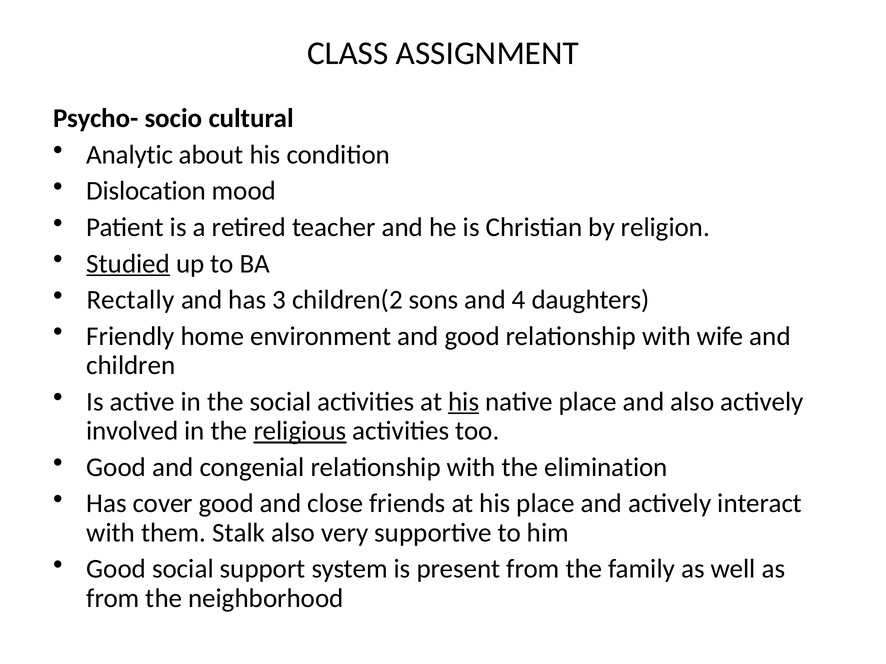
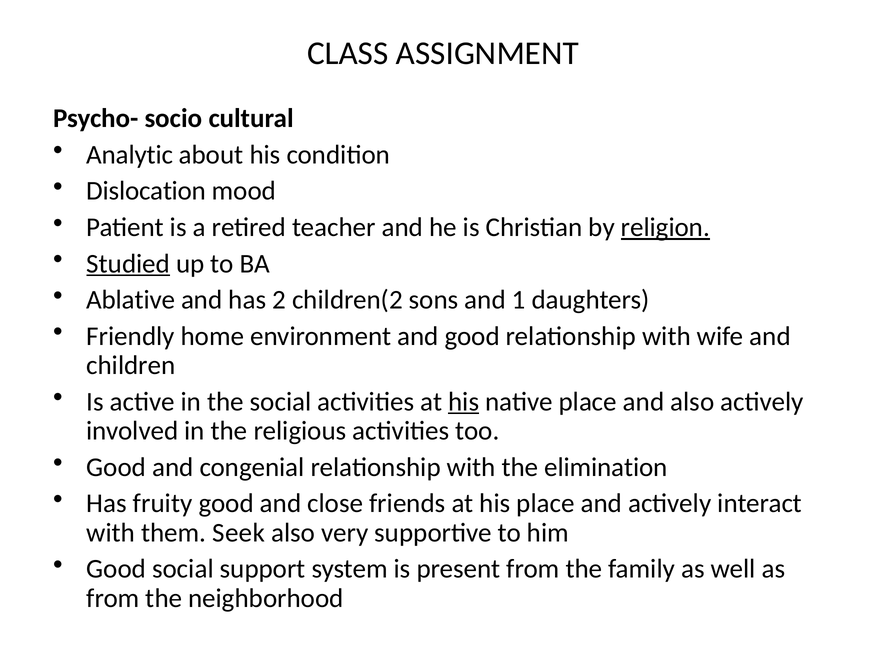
religion underline: none -> present (665, 227)
Rectally: Rectally -> Ablative (131, 300)
3: 3 -> 2 (279, 300)
4: 4 -> 1 (519, 300)
religious underline: present -> none (300, 431)
cover: cover -> fruity (163, 504)
Stalk: Stalk -> Seek (239, 533)
